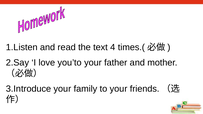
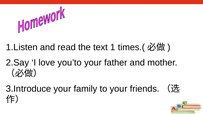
4: 4 -> 1 (113, 47)
